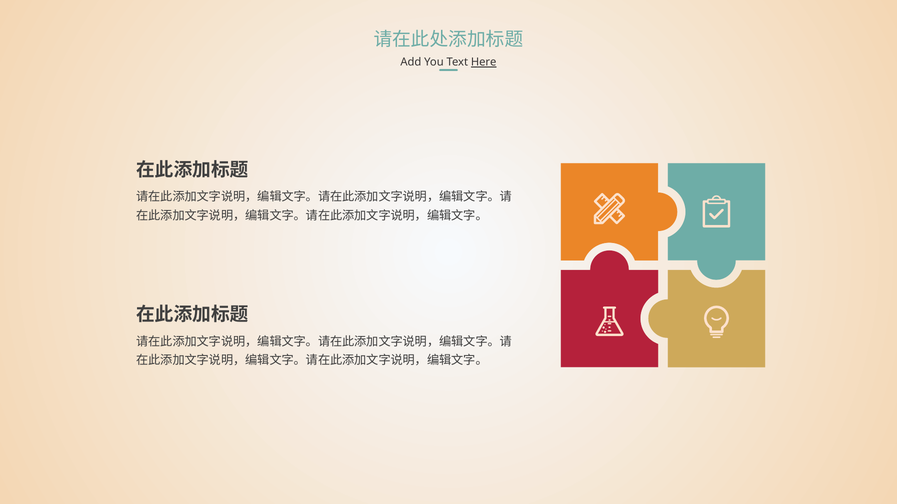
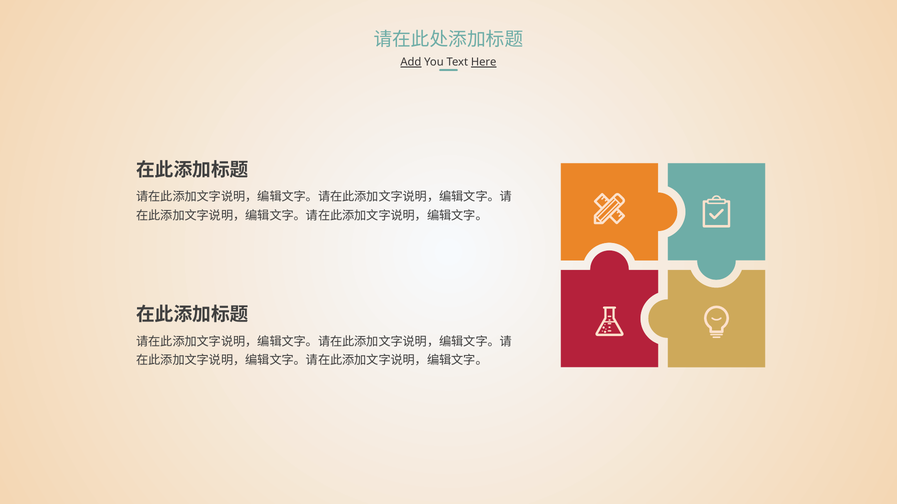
Add underline: none -> present (411, 62)
